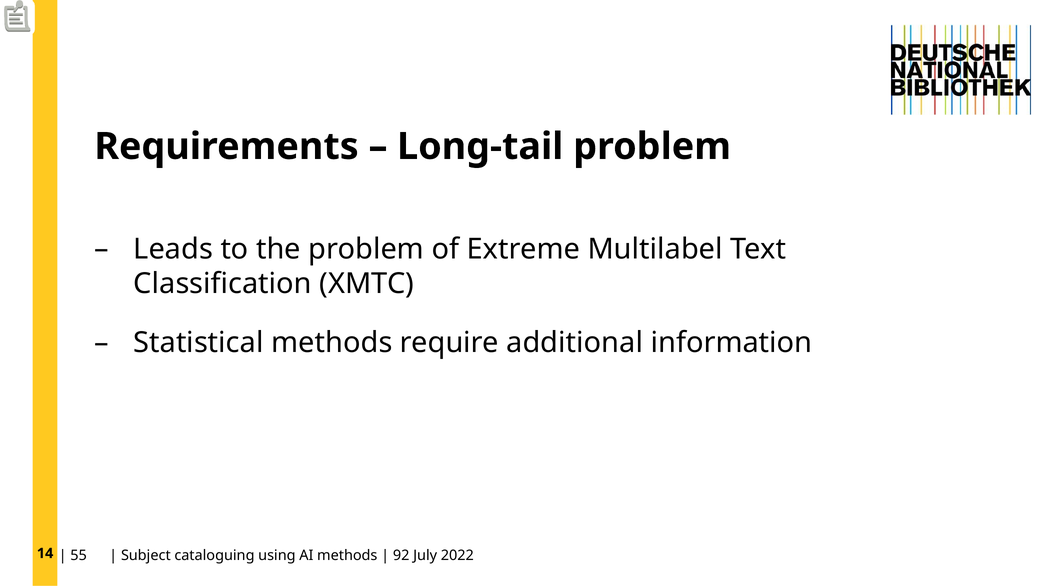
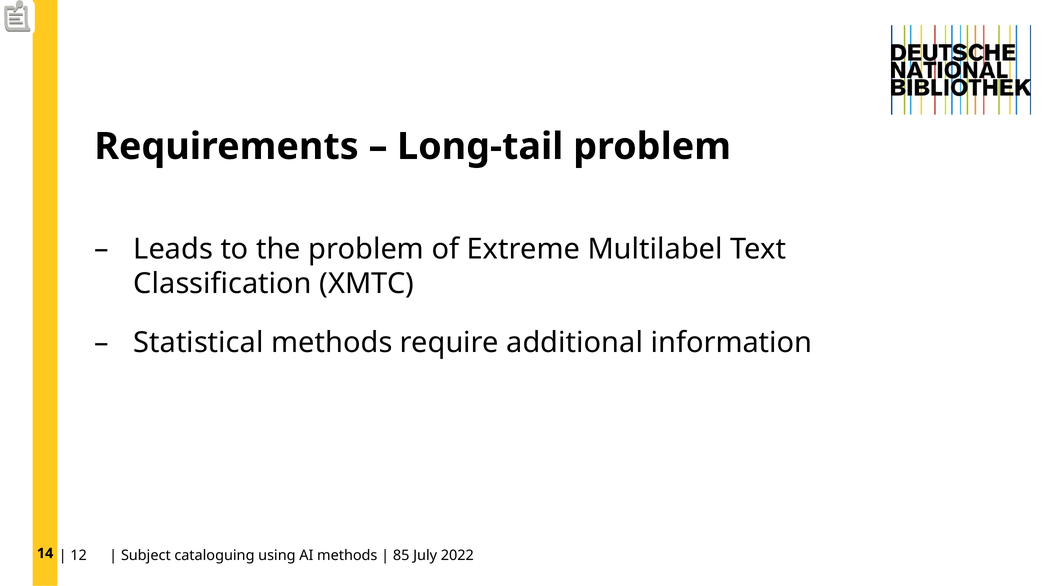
55: 55 -> 12 (79, 556)
92: 92 -> 85 (401, 556)
